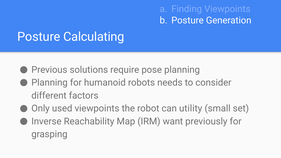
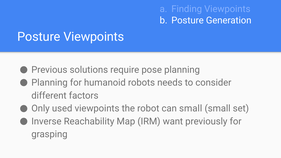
Posture Calculating: Calculating -> Viewpoints (94, 37)
can utility: utility -> small (191, 109)
